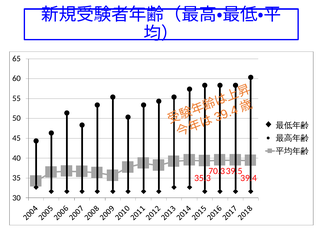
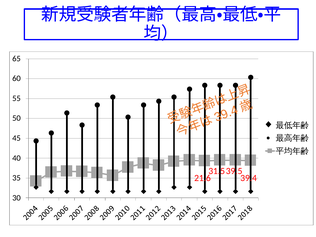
70.3: 70.3 -> 31.5 (217, 171)
35.3: 35.3 -> 21.6 (202, 178)
